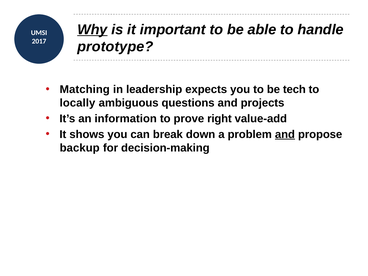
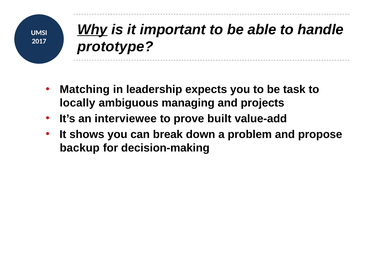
tech: tech -> task (294, 89)
questions: questions -> managing (188, 103)
information: information -> interviewee (126, 119)
right: right -> built (219, 119)
and underline: present -> none (285, 134)
